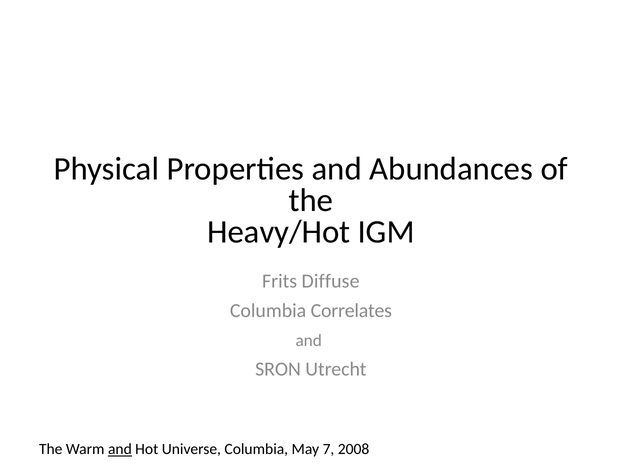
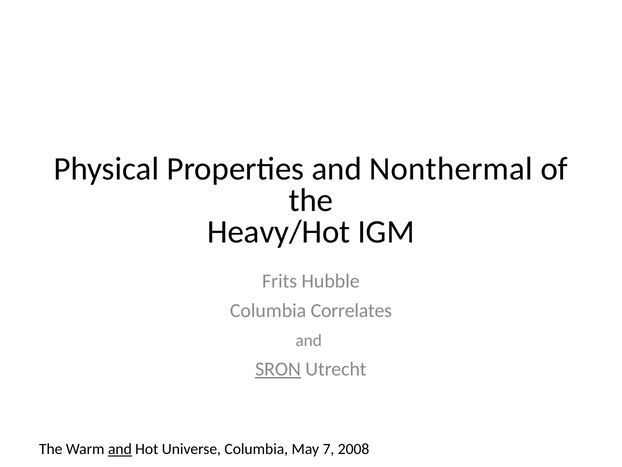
Abundances: Abundances -> Nonthermal (451, 169)
Diffuse: Diffuse -> Hubble (331, 281)
SRON underline: none -> present (278, 369)
